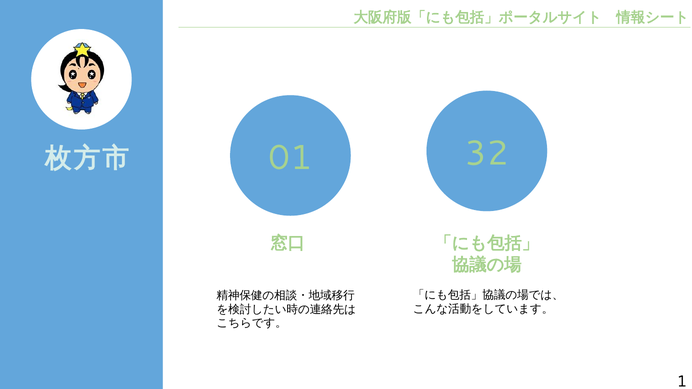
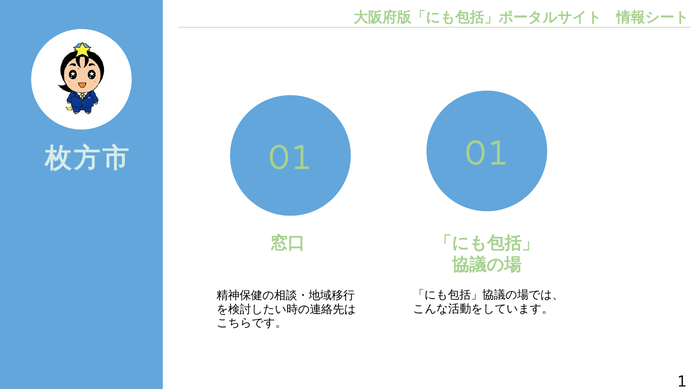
32: 32 -> 01 (487, 153)
